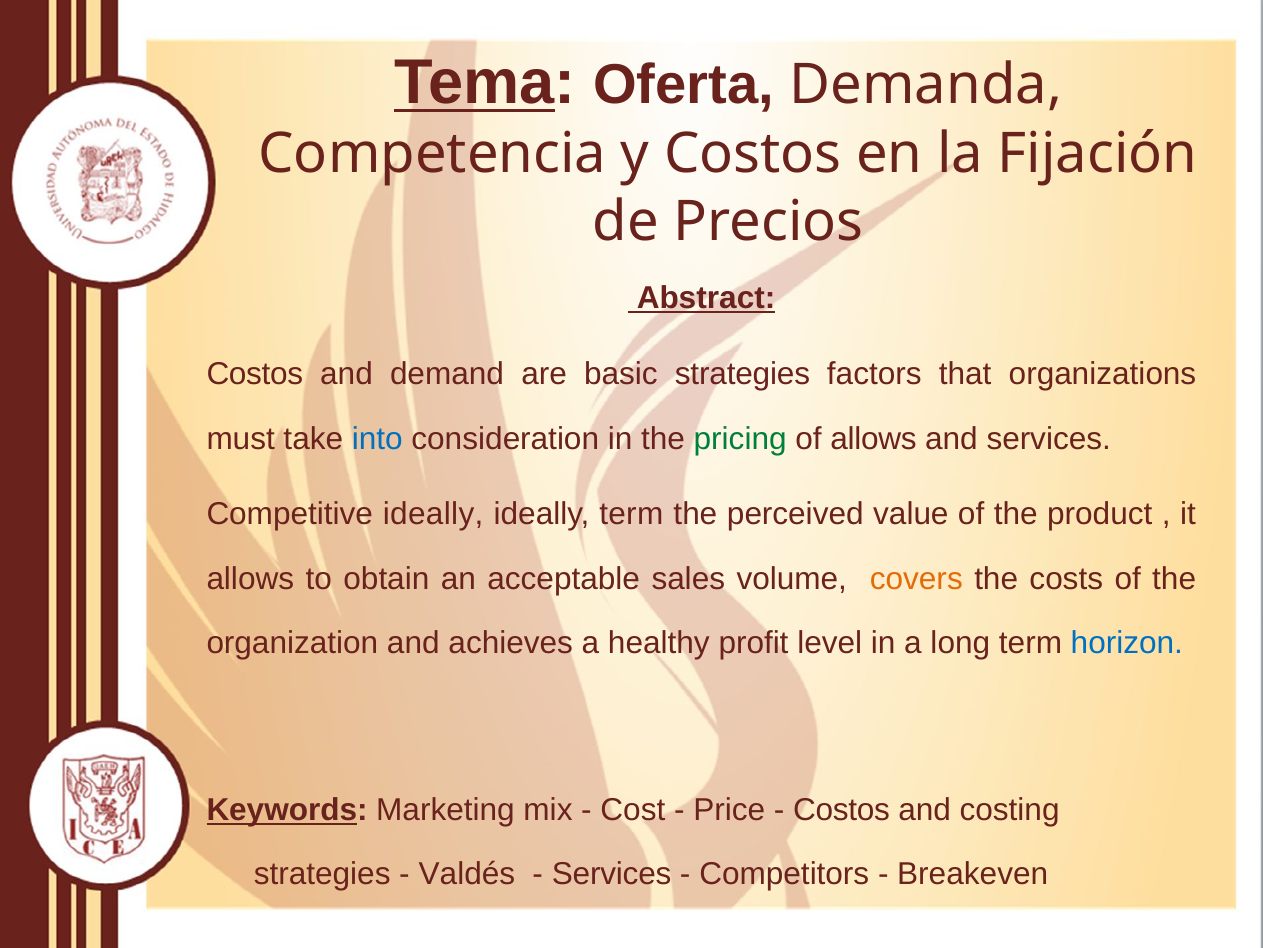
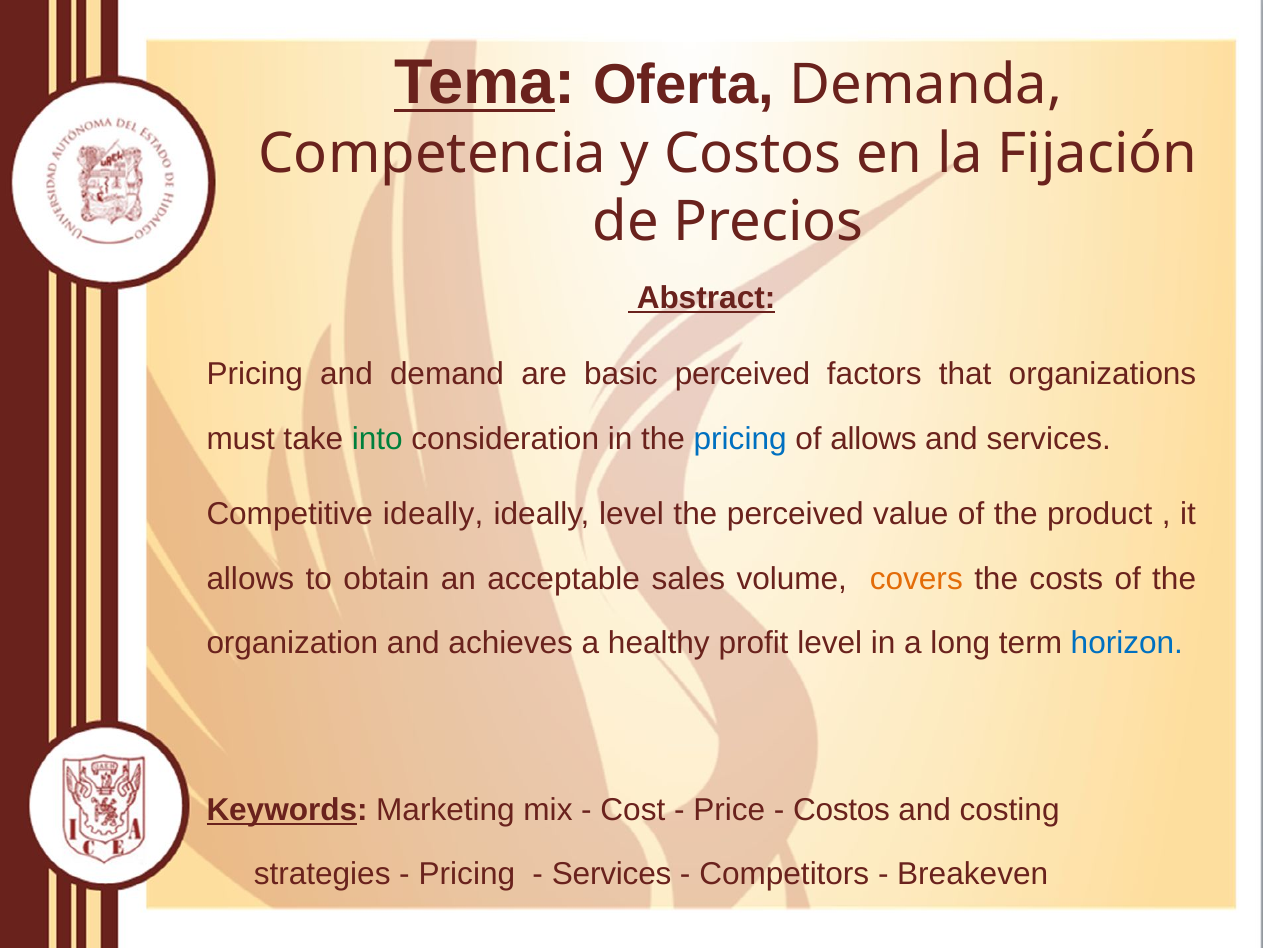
Costos: Costos -> Pricing (255, 374)
basic strategies: strategies -> perceived (743, 374)
into colour: blue -> green (377, 438)
pricing colour: green -> blue (740, 438)
ideally term: term -> level (631, 514)
Valdés: Valdés -> Pricing (467, 873)
